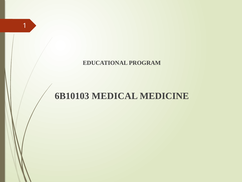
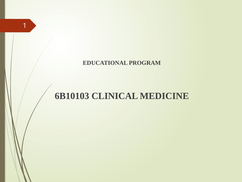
MEDICAL: MEDICAL -> CLINICAL (115, 96)
